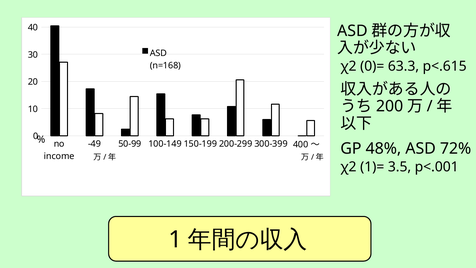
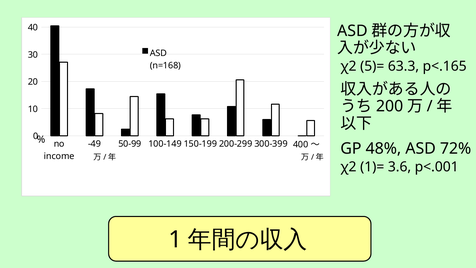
0)=: 0)= -> 5)= (372, 66)
p<.615: p<.615 -> p<.165 (445, 66)
3.5: 3.5 -> 3.6 (400, 167)
